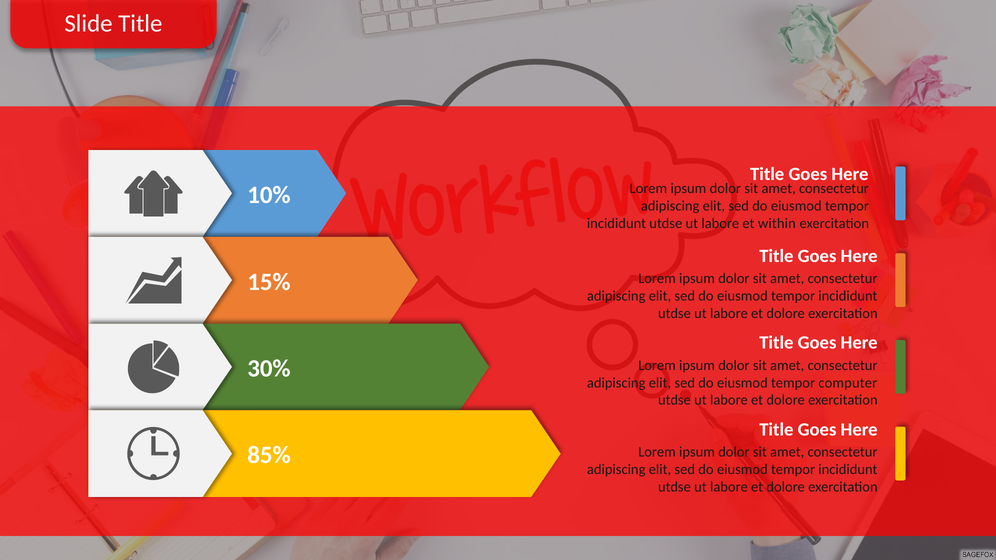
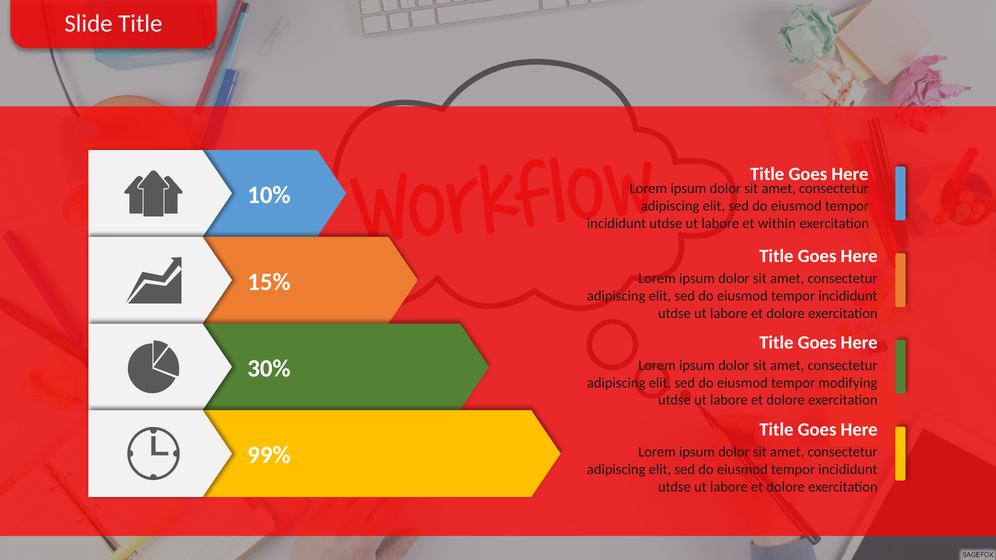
computer: computer -> modifying (848, 383)
85%: 85% -> 99% (269, 455)
